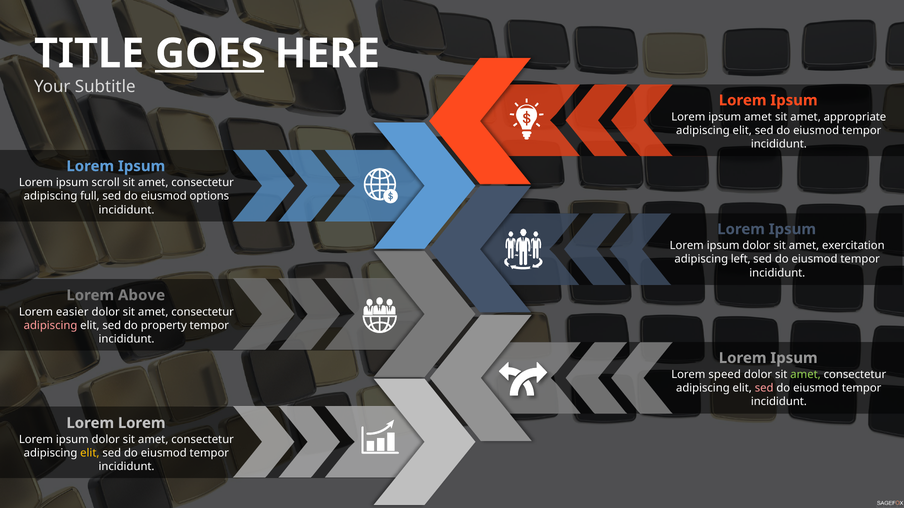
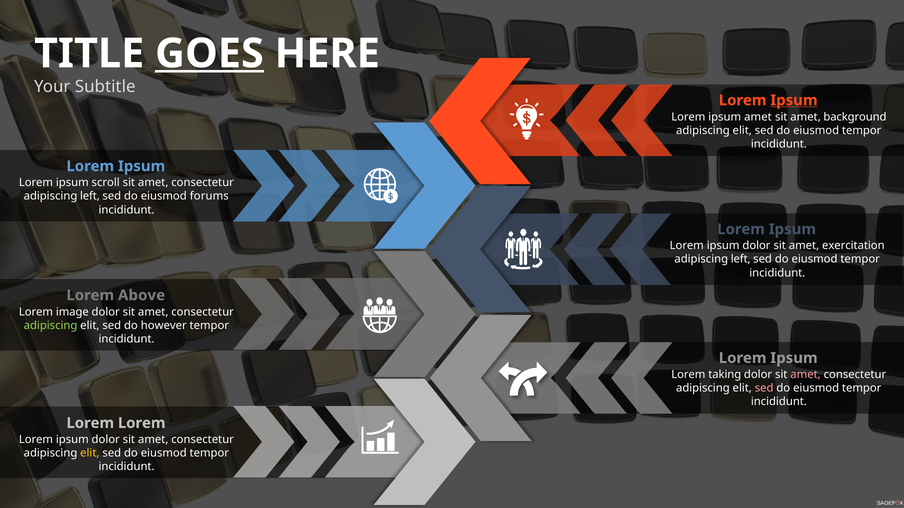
Ipsum underline: none -> present (794, 100)
appropriate: appropriate -> background (855, 117)
full: full -> left (90, 196)
options: options -> forums (209, 196)
easier: easier -> image (72, 312)
adipiscing colour: pink -> light green (51, 326)
property: property -> however (164, 326)
speed: speed -> taking (725, 375)
amet colour: light green -> pink (806, 375)
